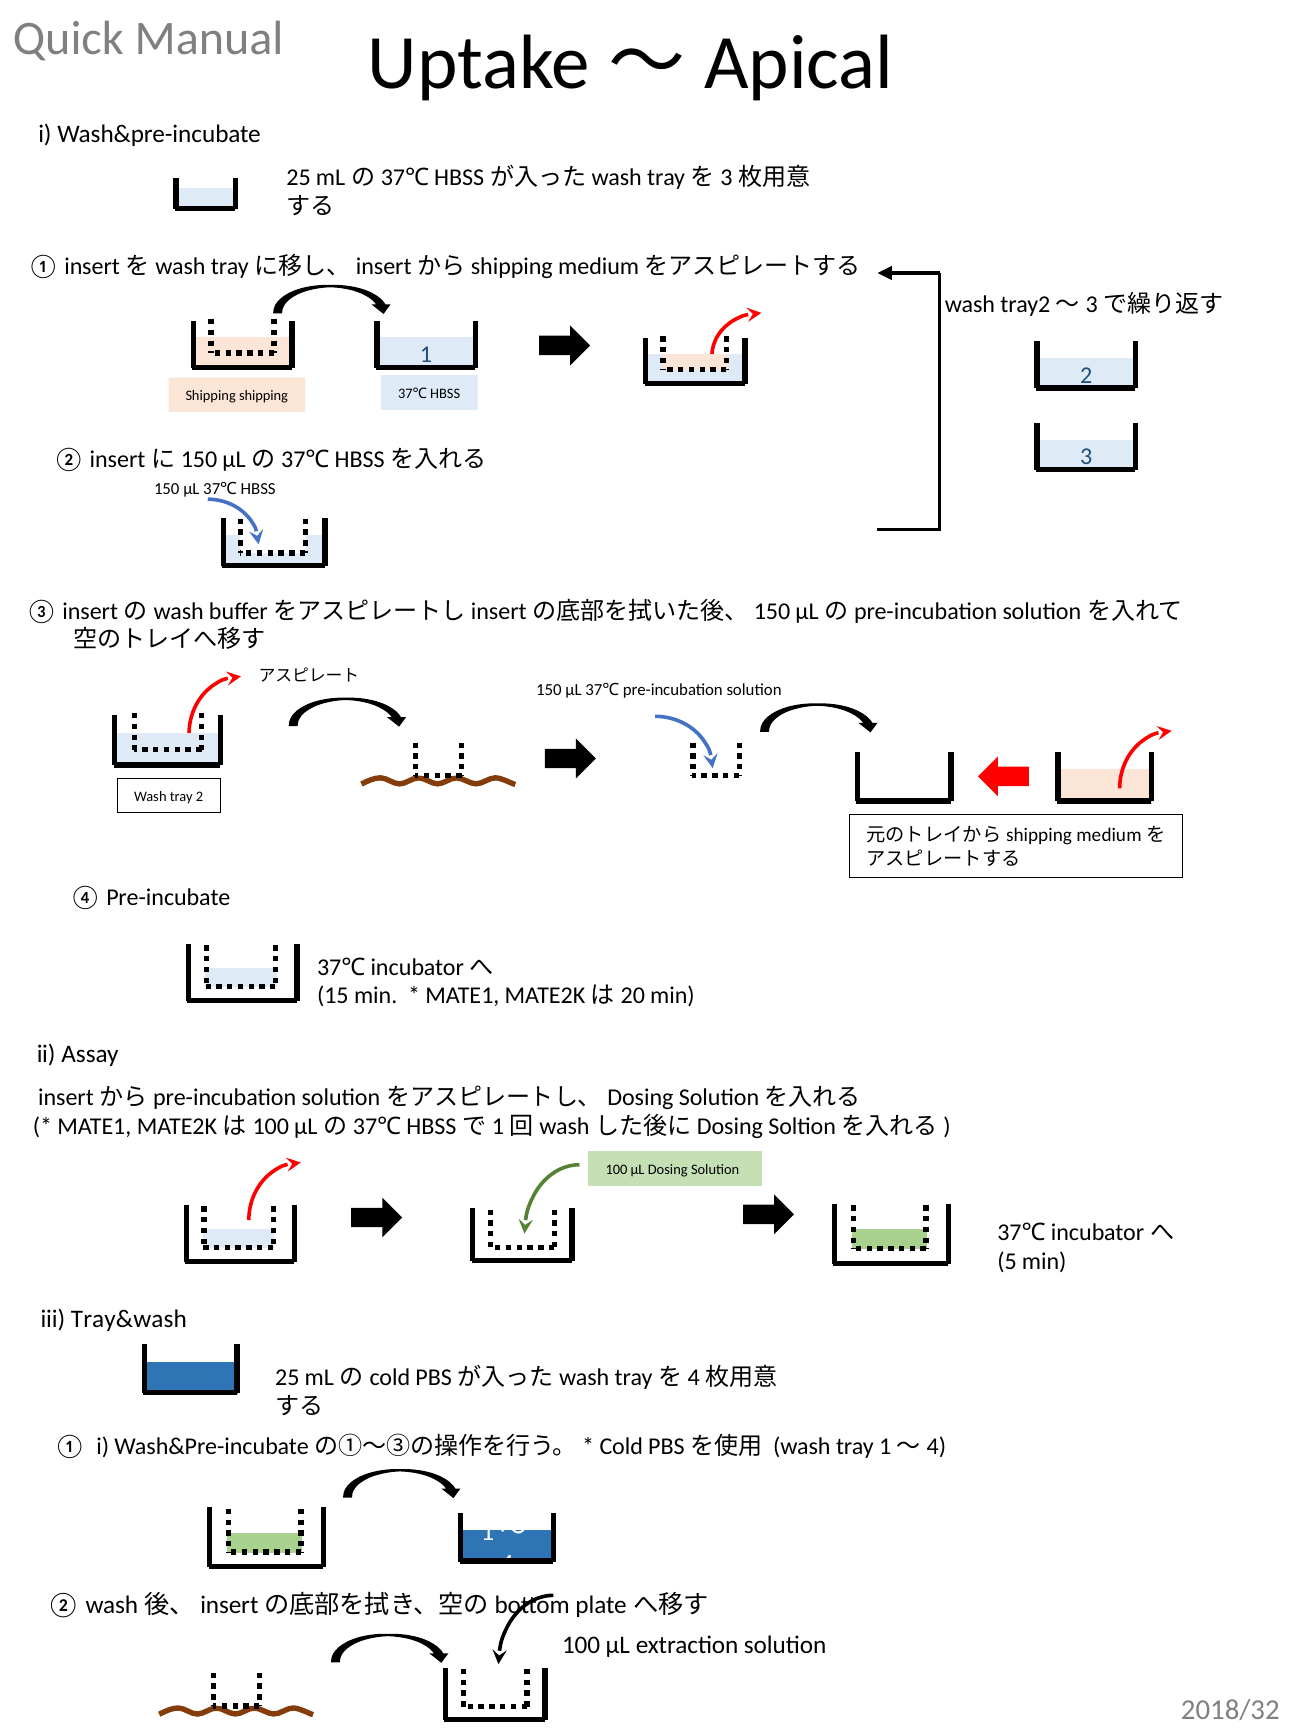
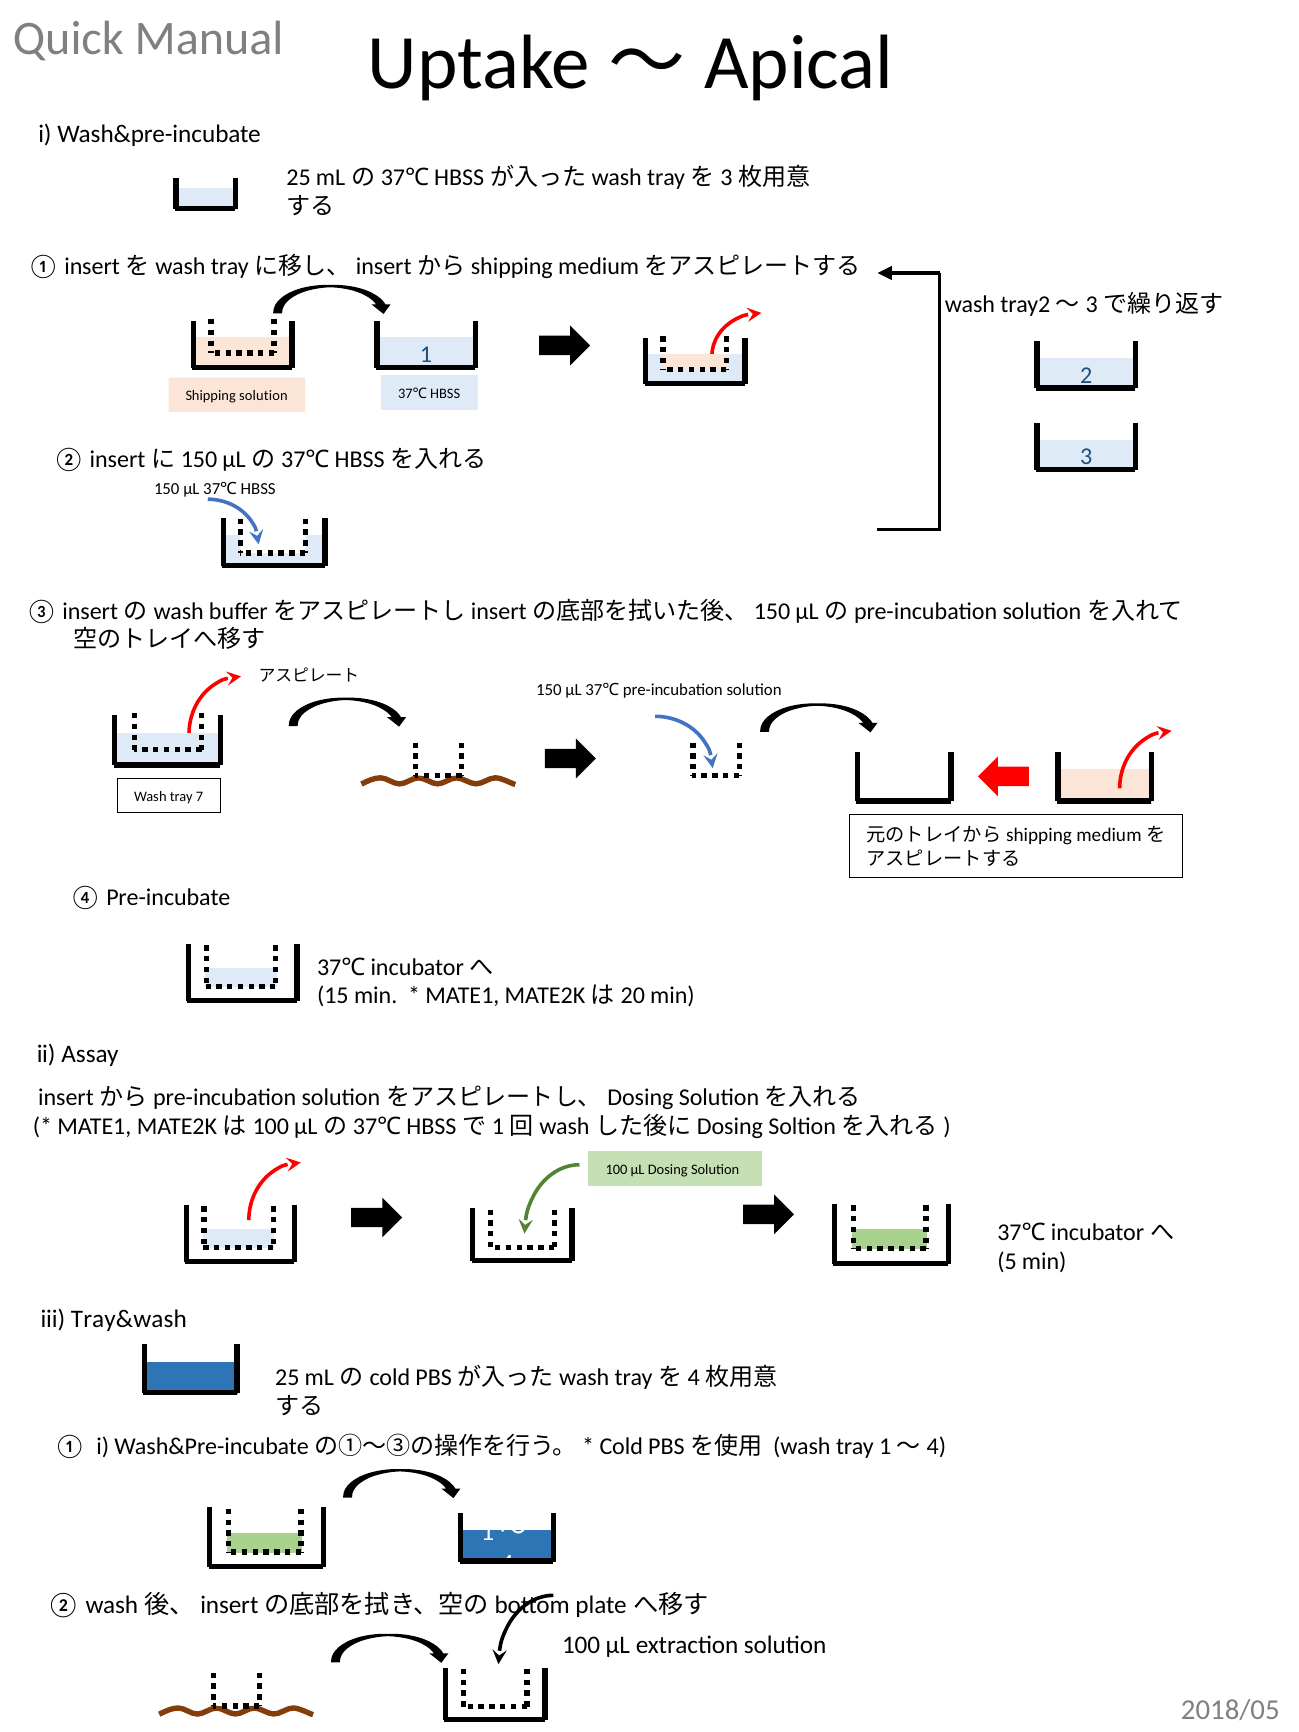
Shipping shipping: shipping -> solution (263, 396)
tray 2: 2 -> 7 (199, 797)
2018/32: 2018/32 -> 2018/05 (1230, 1710)
